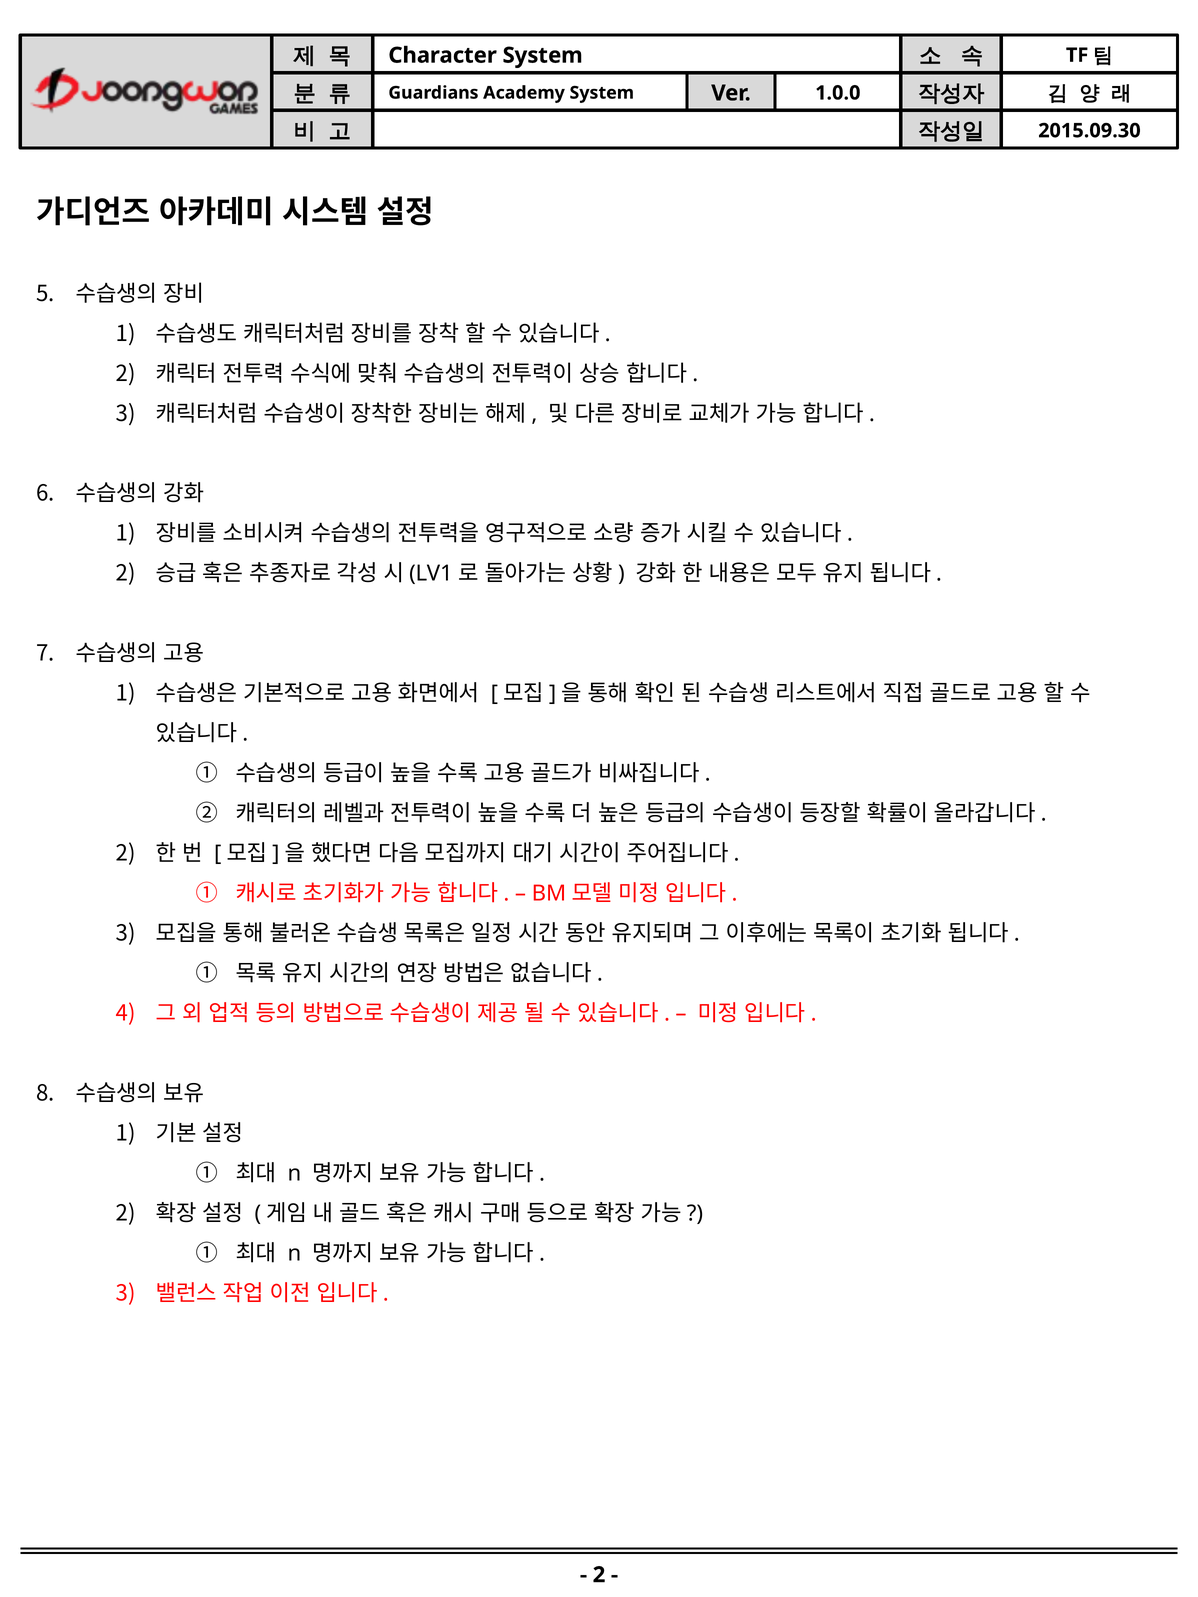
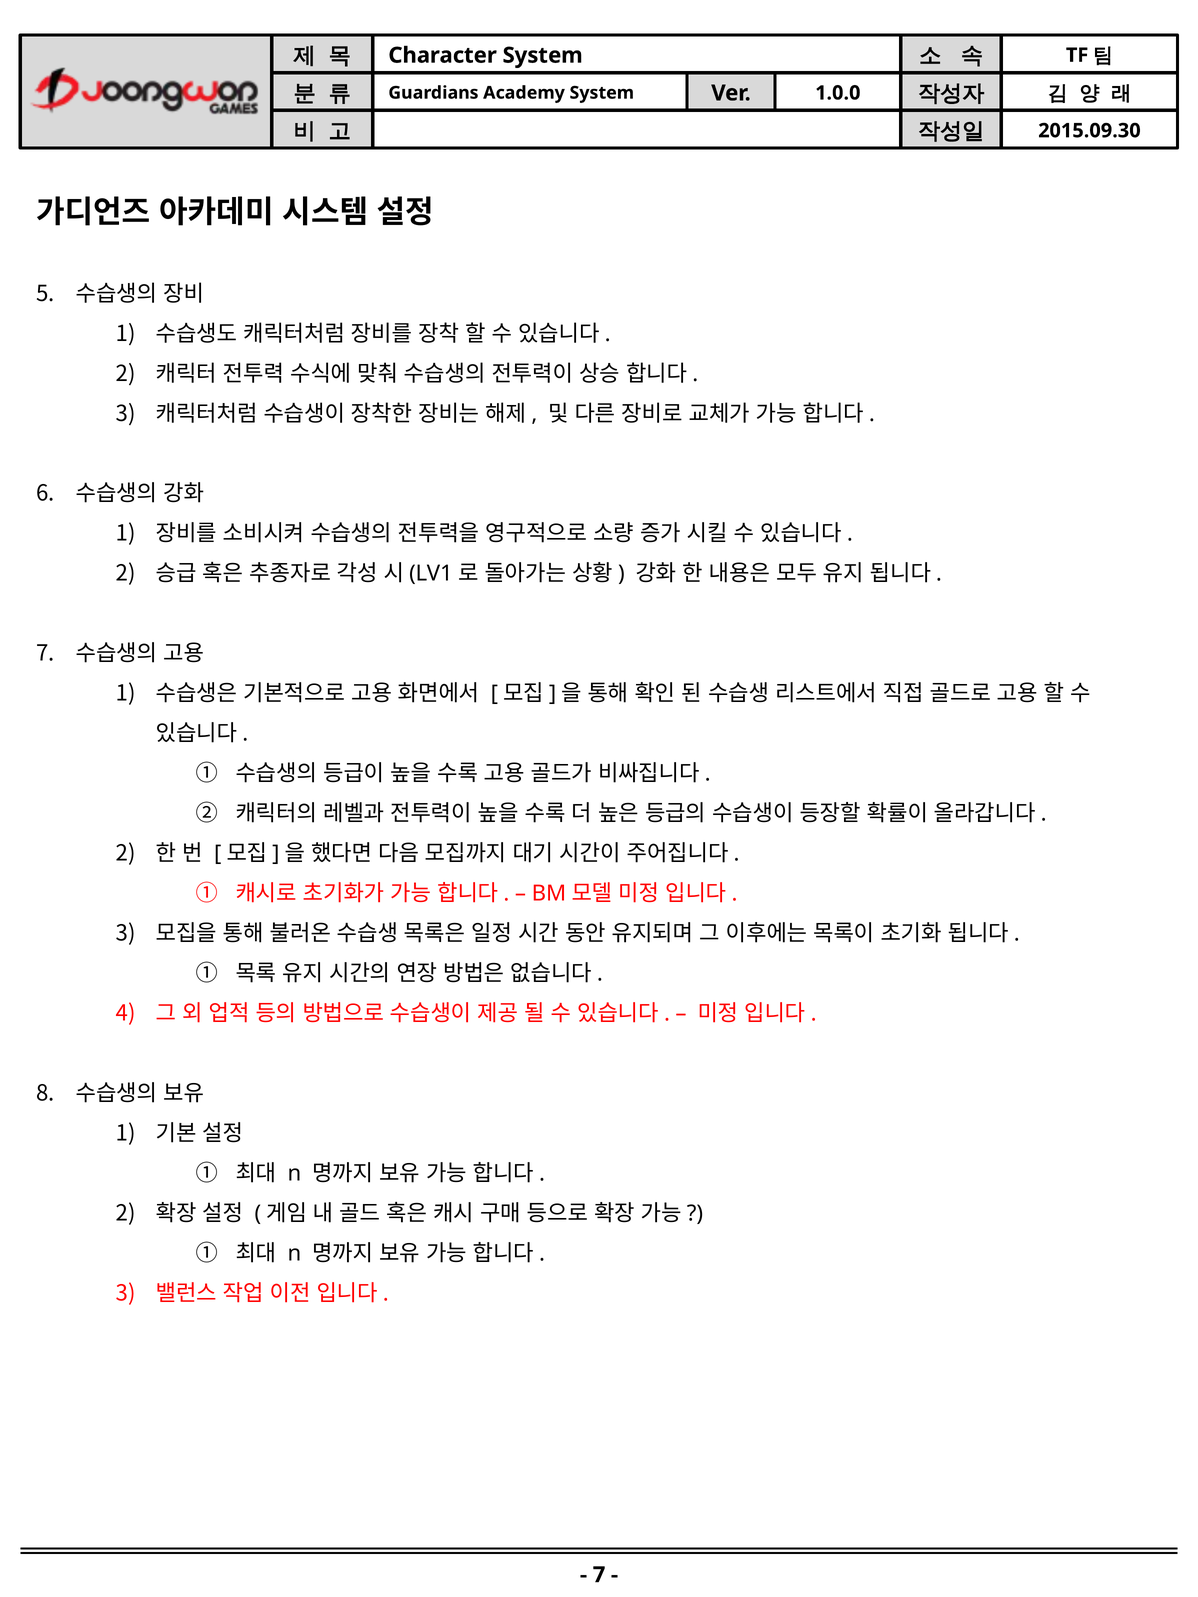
2: 2 -> 7 (599, 1575)
